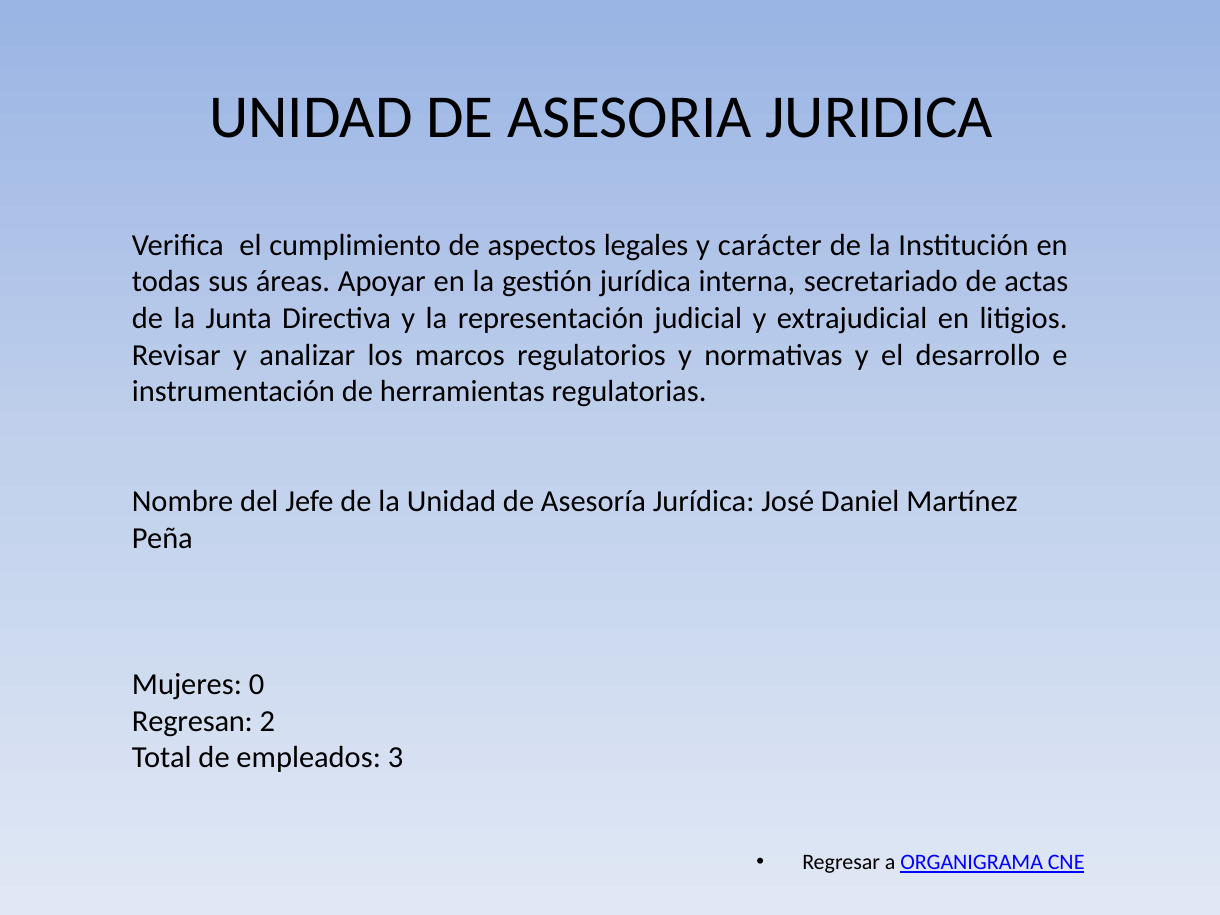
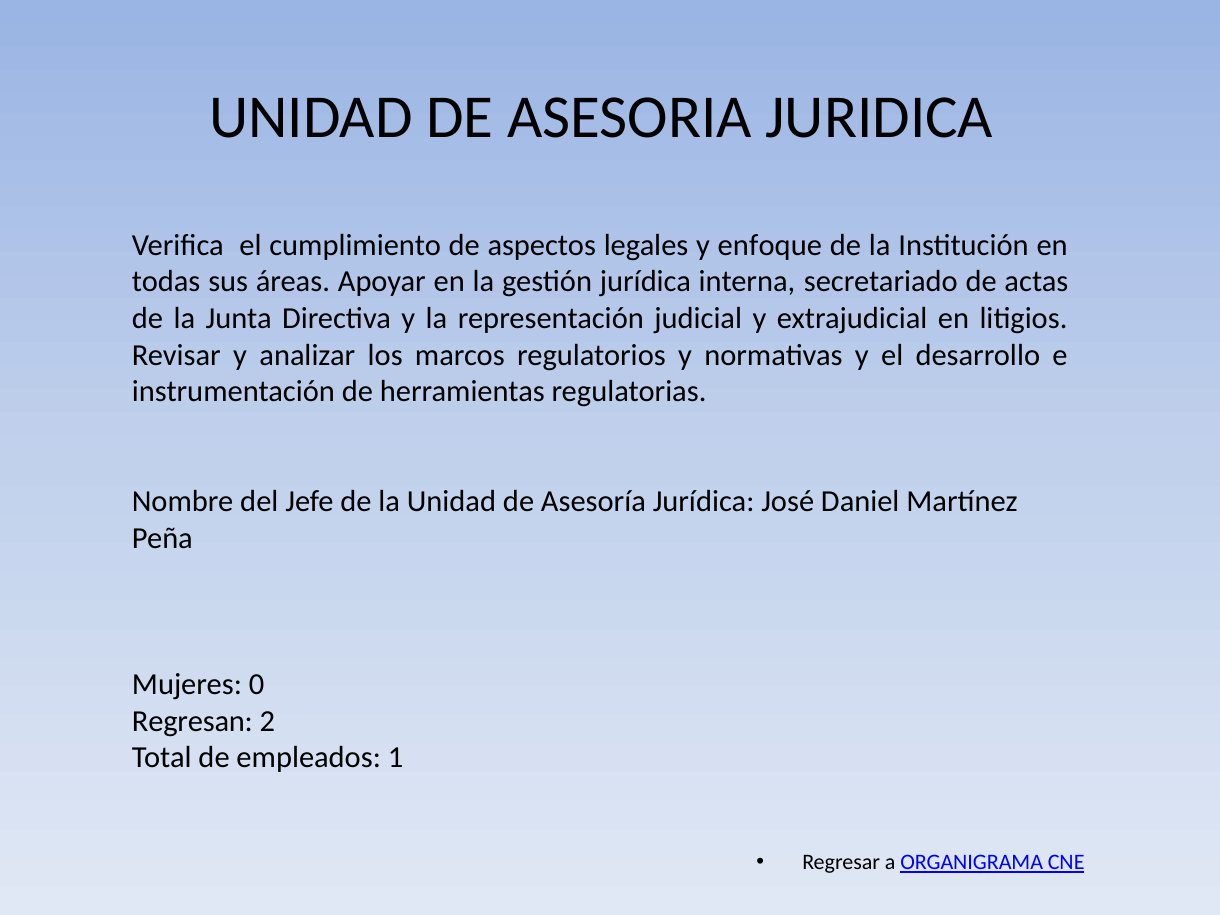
carácter: carácter -> enfoque (770, 245)
3: 3 -> 1 (396, 758)
